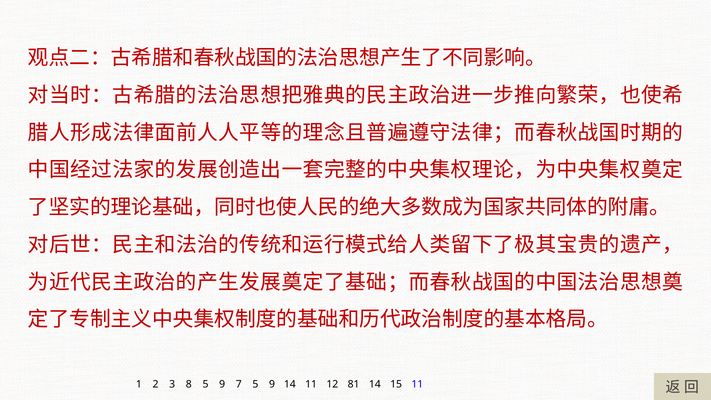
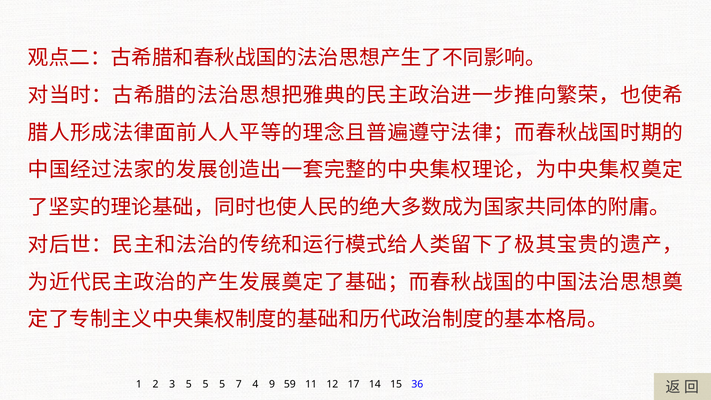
3 8: 8 -> 5 (189, 384)
9: 9 -> 5 (222, 384)
7 5: 5 -> 4 (255, 384)
9 14: 14 -> 59 (290, 384)
81: 81 -> 17 (354, 384)
15 11: 11 -> 36 (417, 384)
